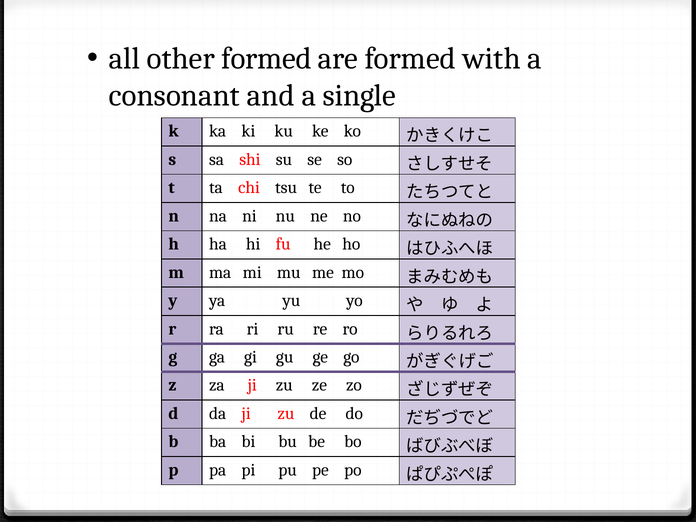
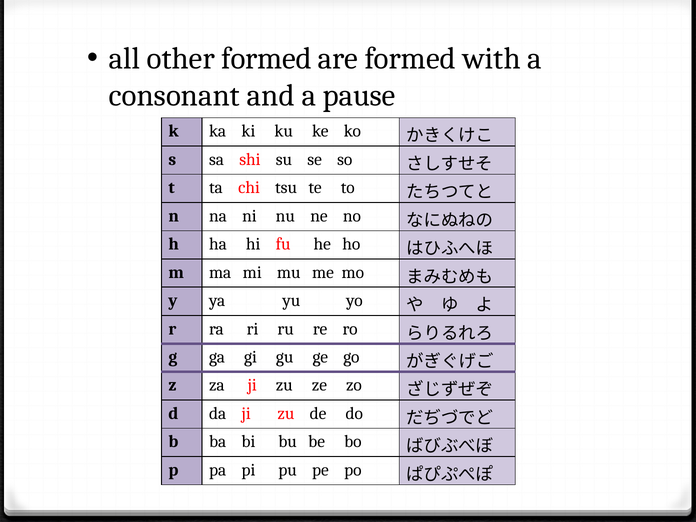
single: single -> pause (359, 96)
